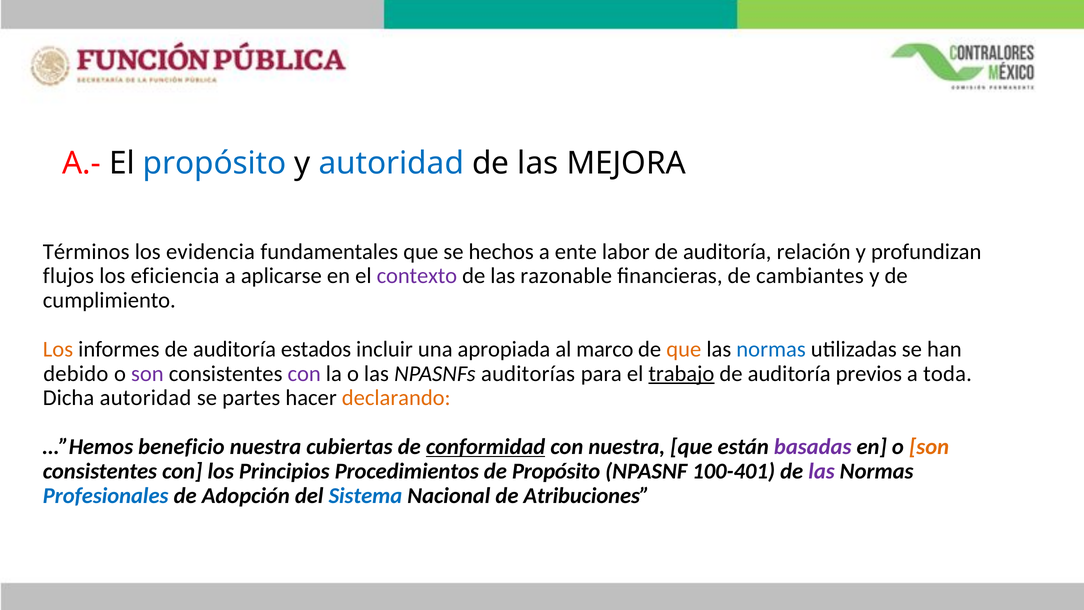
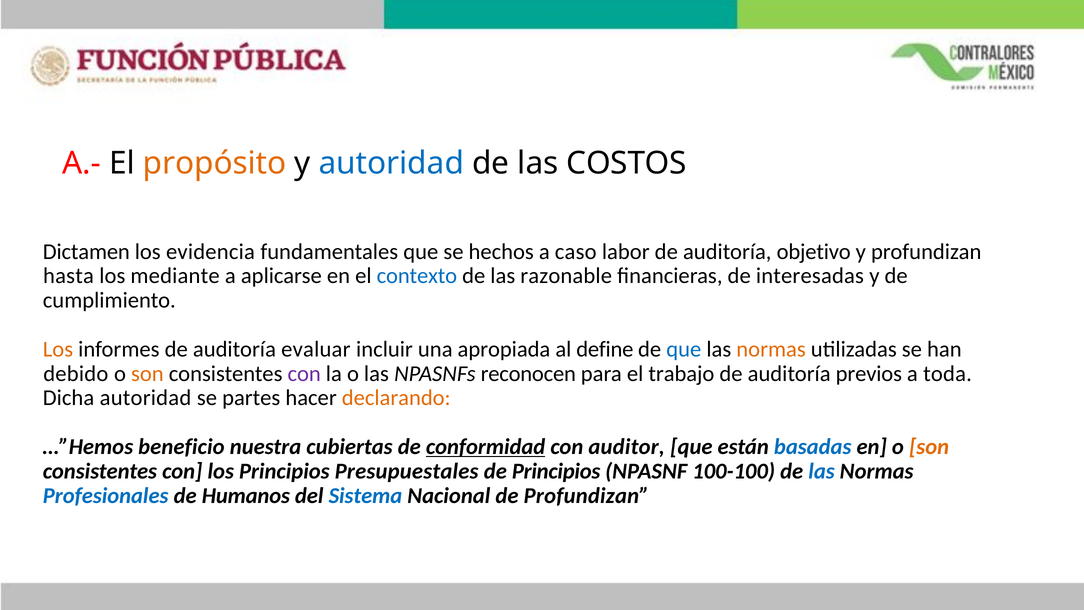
propósito colour: blue -> orange (215, 163)
MEJORA: MEJORA -> COSTOS (626, 163)
Términos: Términos -> Dictamen (86, 251)
ente: ente -> caso (576, 251)
relación: relación -> objetivo (814, 251)
flujos: flujos -> hasta (68, 276)
eficiencia: eficiencia -> mediante (175, 276)
contexto colour: purple -> blue (417, 276)
cambiantes: cambiantes -> interesadas (810, 276)
estados: estados -> evaluar (316, 349)
marco: marco -> define (605, 349)
que colour: orange -> blue (684, 349)
normas colour: blue -> orange (771, 349)
son colour: purple -> orange (147, 373)
auditorías: auditorías -> reconocen (528, 373)
trabajo underline: present -> none (681, 373)
con nuestra: nuestra -> auditor (627, 447)
basadas colour: purple -> blue (813, 447)
Procedimientos: Procedimientos -> Presupuestales (407, 471)
de Propósito: Propósito -> Principios (556, 471)
100-401: 100-401 -> 100-100 (734, 471)
las colour: purple -> blue (822, 471)
Adopción: Adopción -> Humanos (246, 495)
de Atribuciones: Atribuciones -> Profundizan (586, 495)
